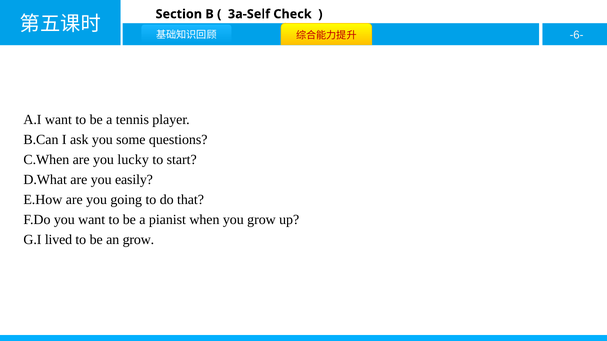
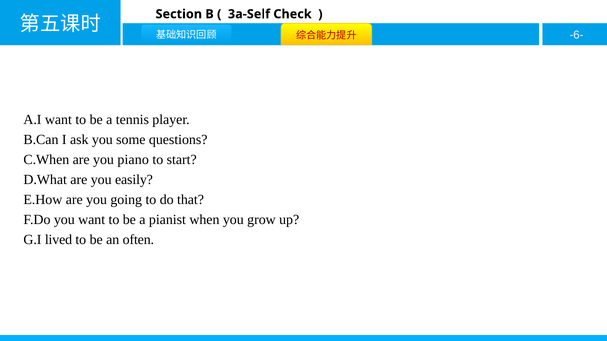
lucky: lucky -> piano (133, 160)
an grow: grow -> often (138, 240)
